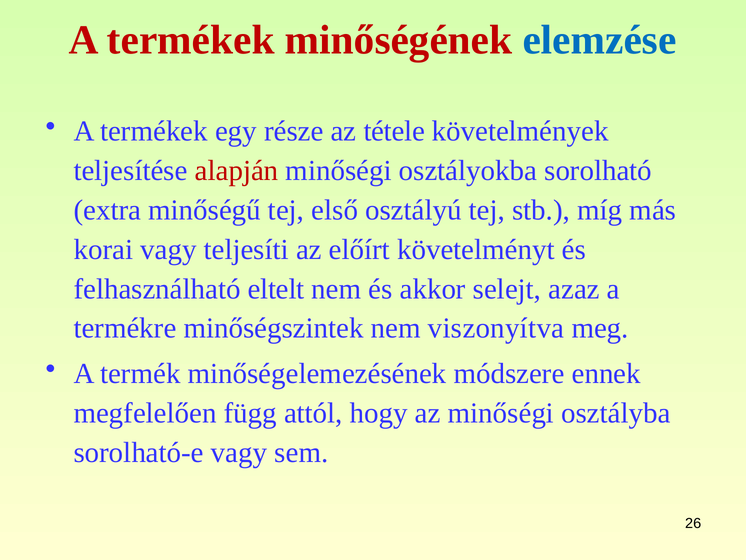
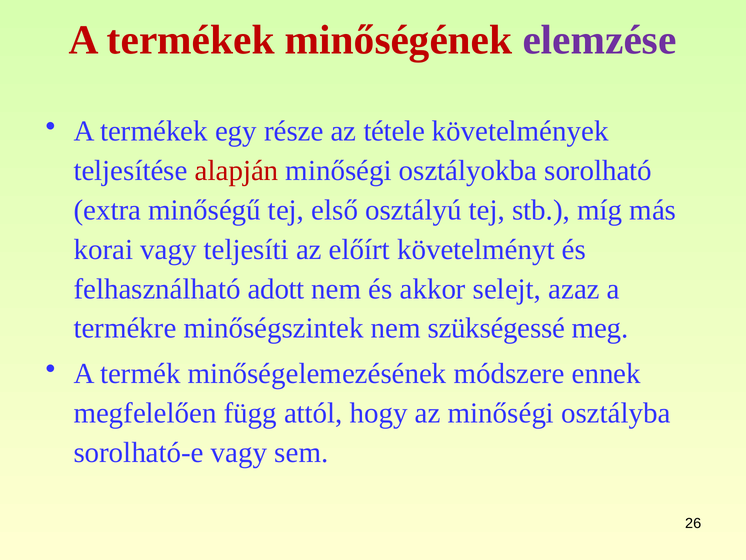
elemzése colour: blue -> purple (599, 40)
eltelt: eltelt -> adott (276, 289)
viszonyítva: viszonyítva -> szükségessé (496, 328)
